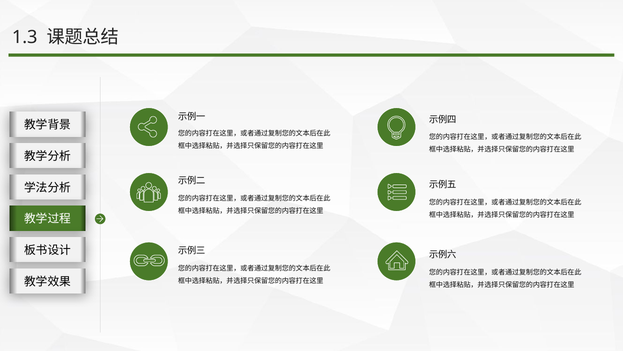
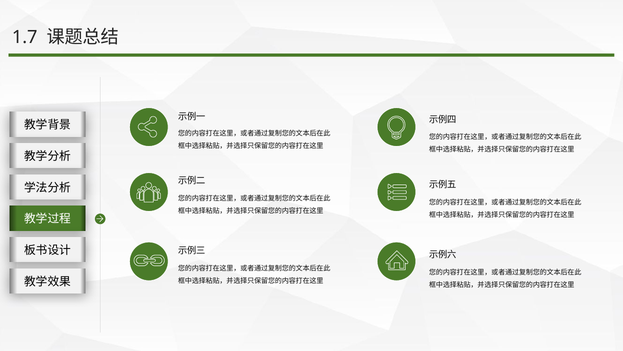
1.3: 1.3 -> 1.7 (25, 37)
